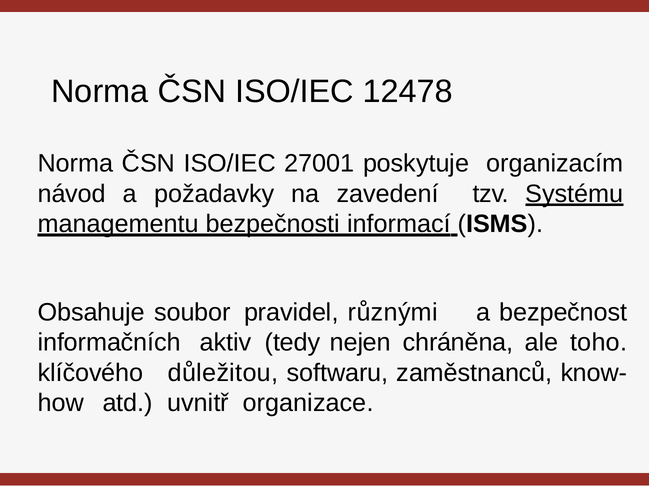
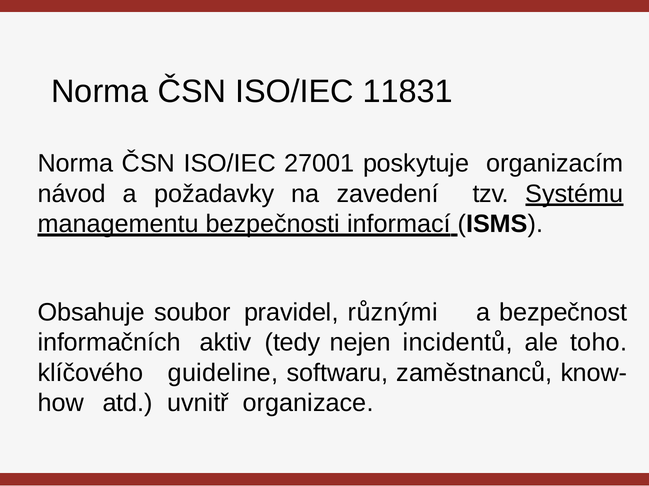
12478: 12478 -> 11831 (408, 92)
chráněna: chráněna -> incidentů (458, 343)
důležitou: důležitou -> guideline (223, 373)
